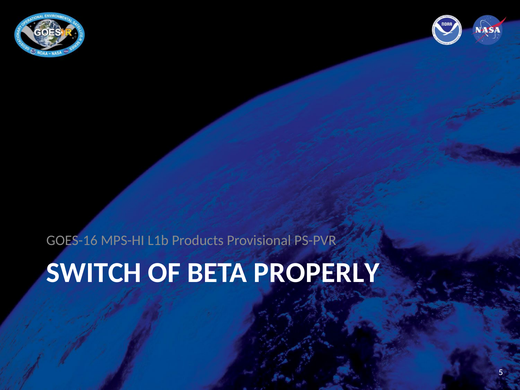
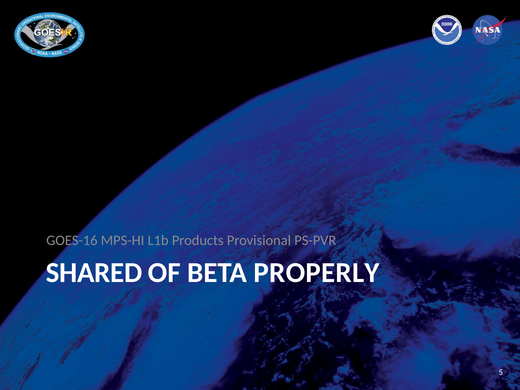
SWITCH: SWITCH -> SHARED (94, 273)
